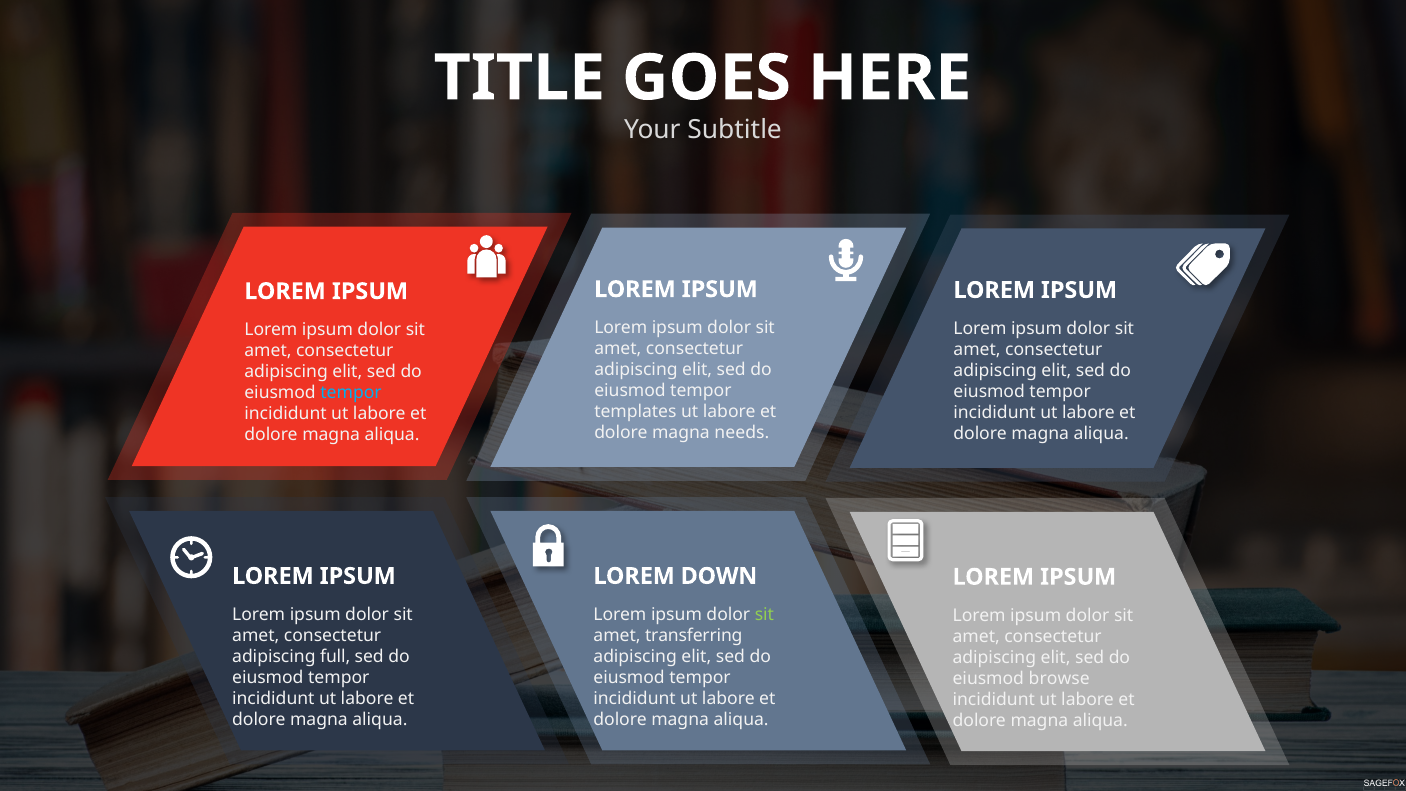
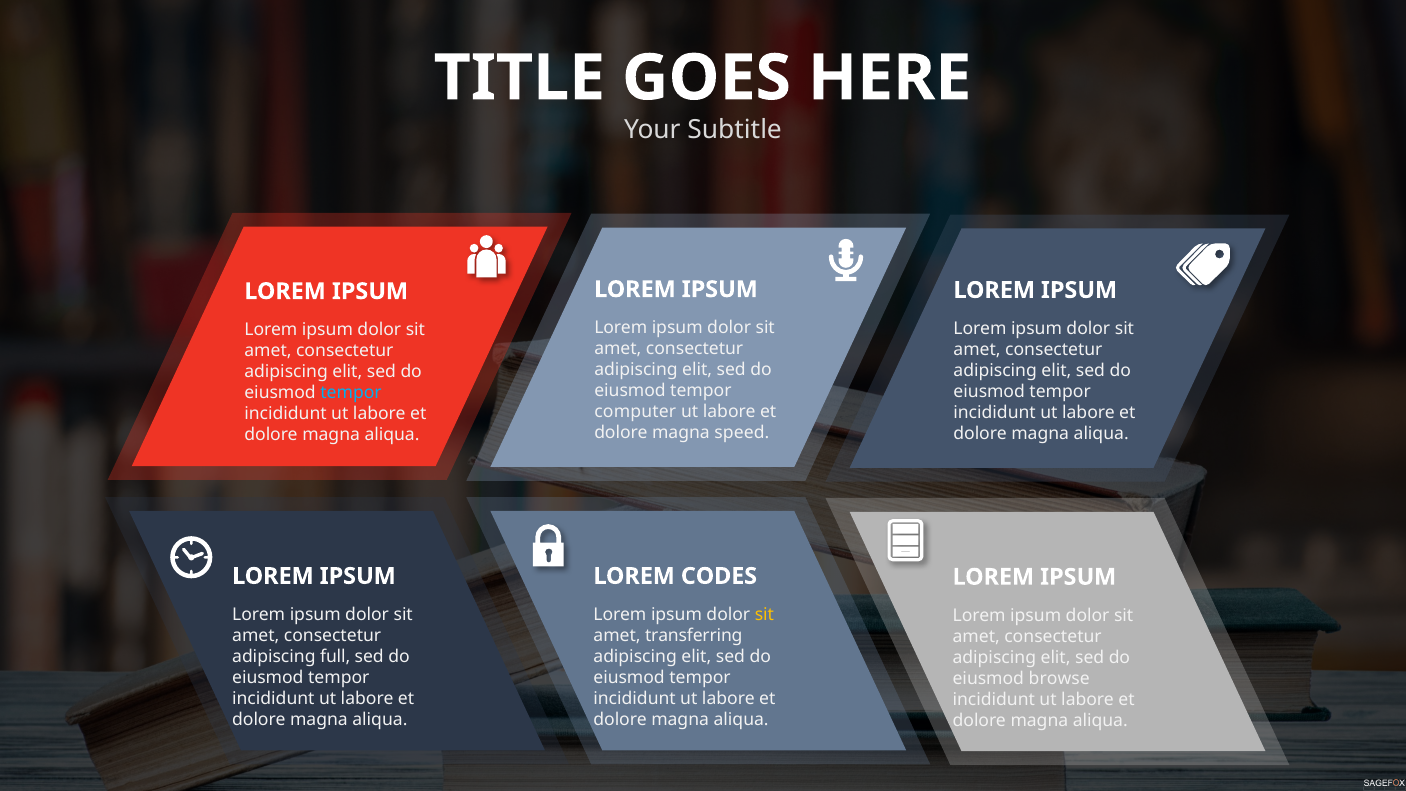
templates: templates -> computer (635, 412)
needs: needs -> speed (742, 433)
DOWN: DOWN -> CODES (719, 576)
sit colour: light green -> yellow (764, 614)
